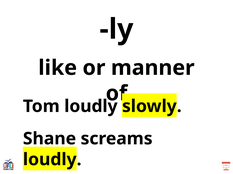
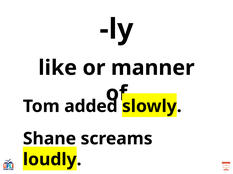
Tom loudly: loudly -> added (91, 107)
